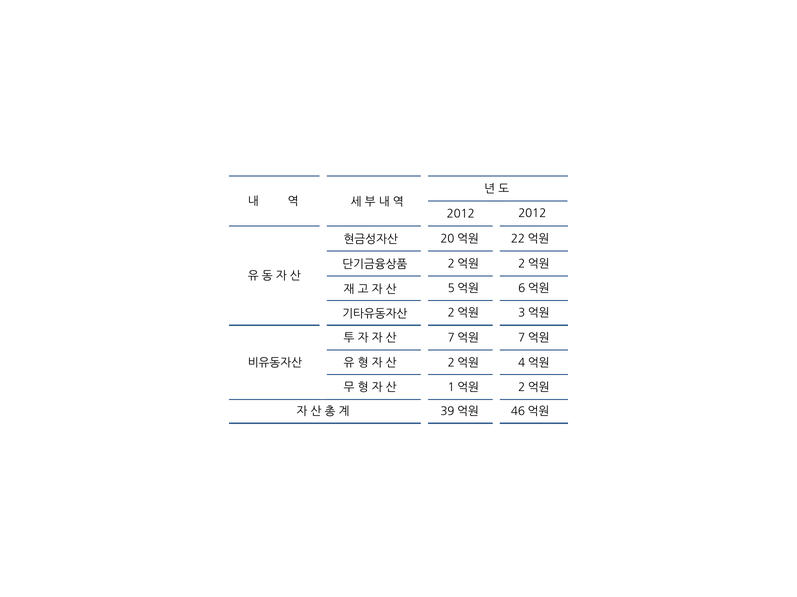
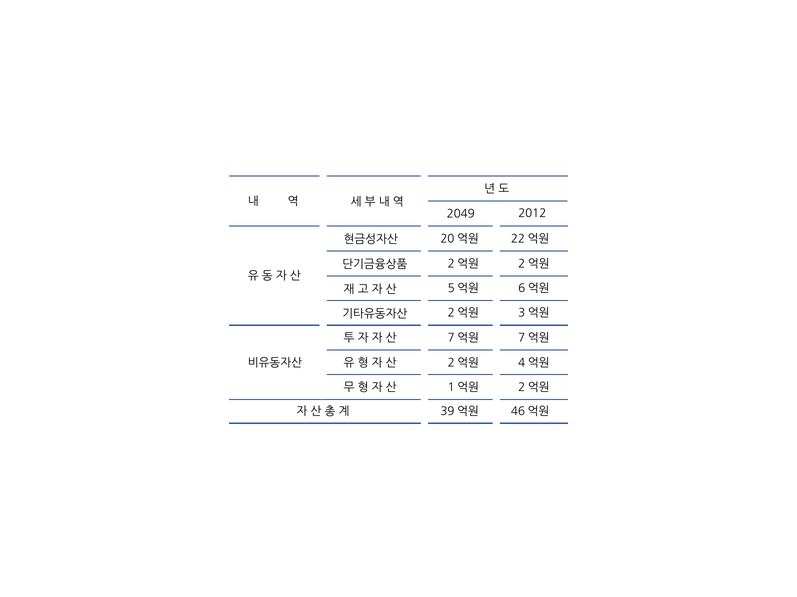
2012: 2012 -> 2049 (461, 214)
